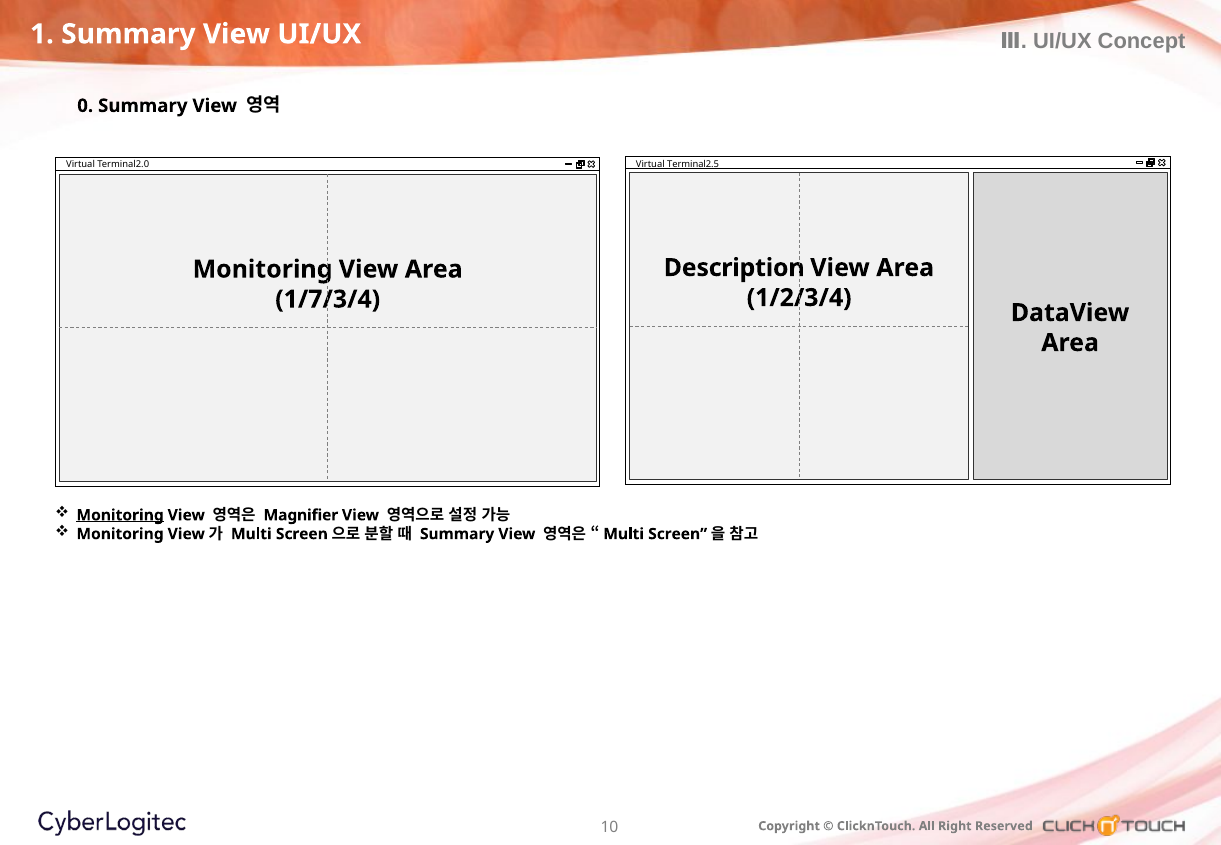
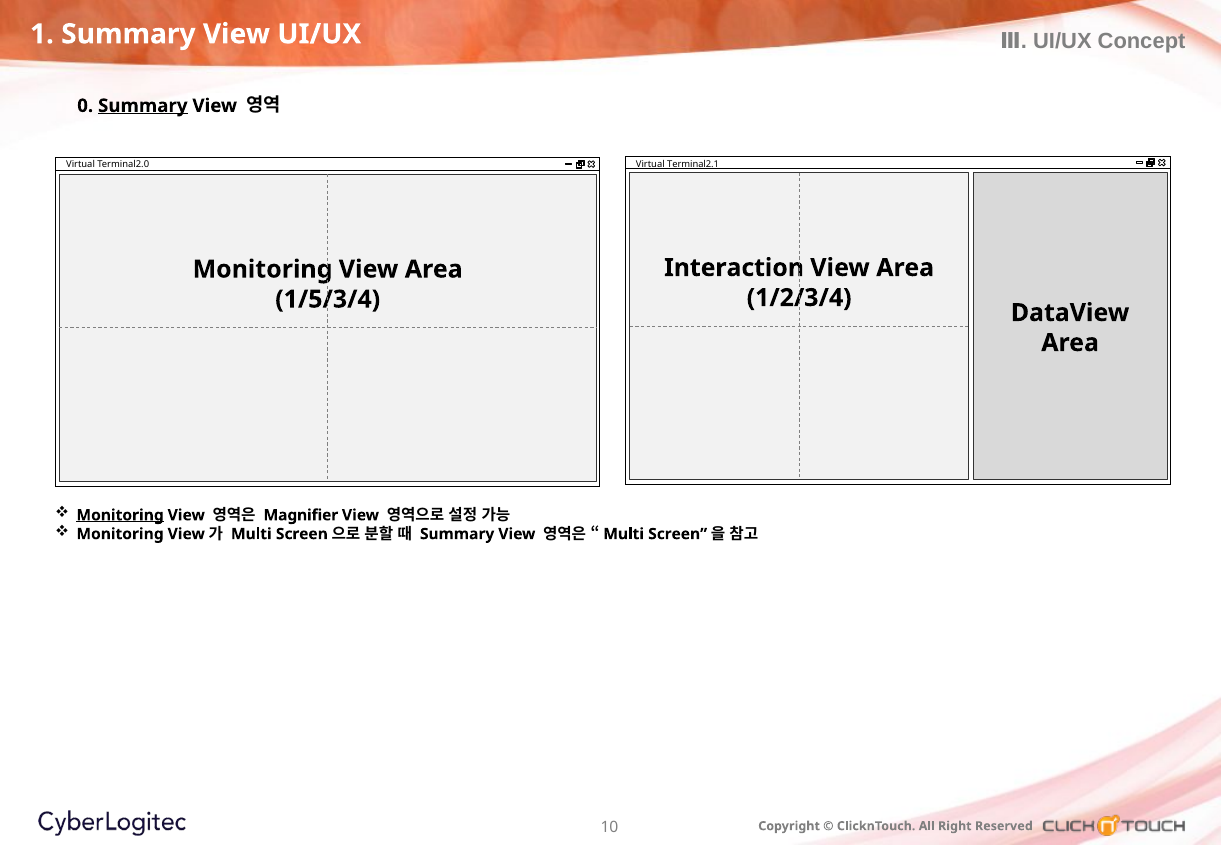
Summary underline: none -> present (143, 106)
Terminal2.5: Terminal2.5 -> Terminal2.1 (693, 164)
Description: Description -> Interaction (734, 268)
1/7/3/4: 1/7/3/4 -> 1/5/3/4 (328, 299)
